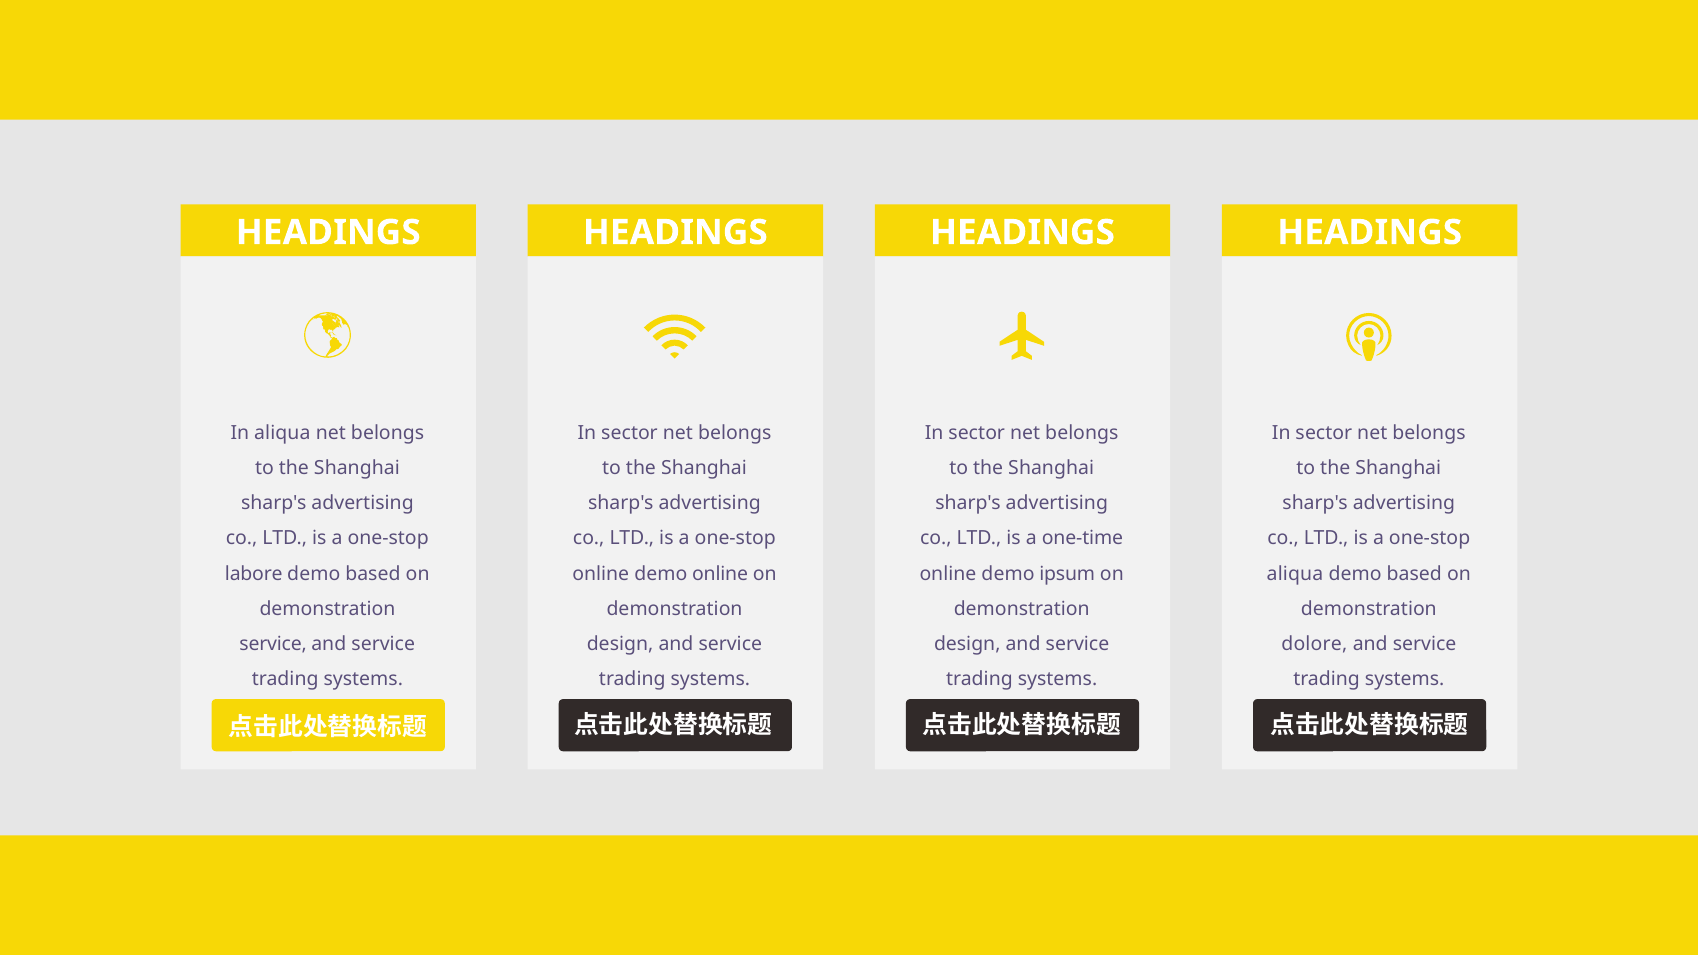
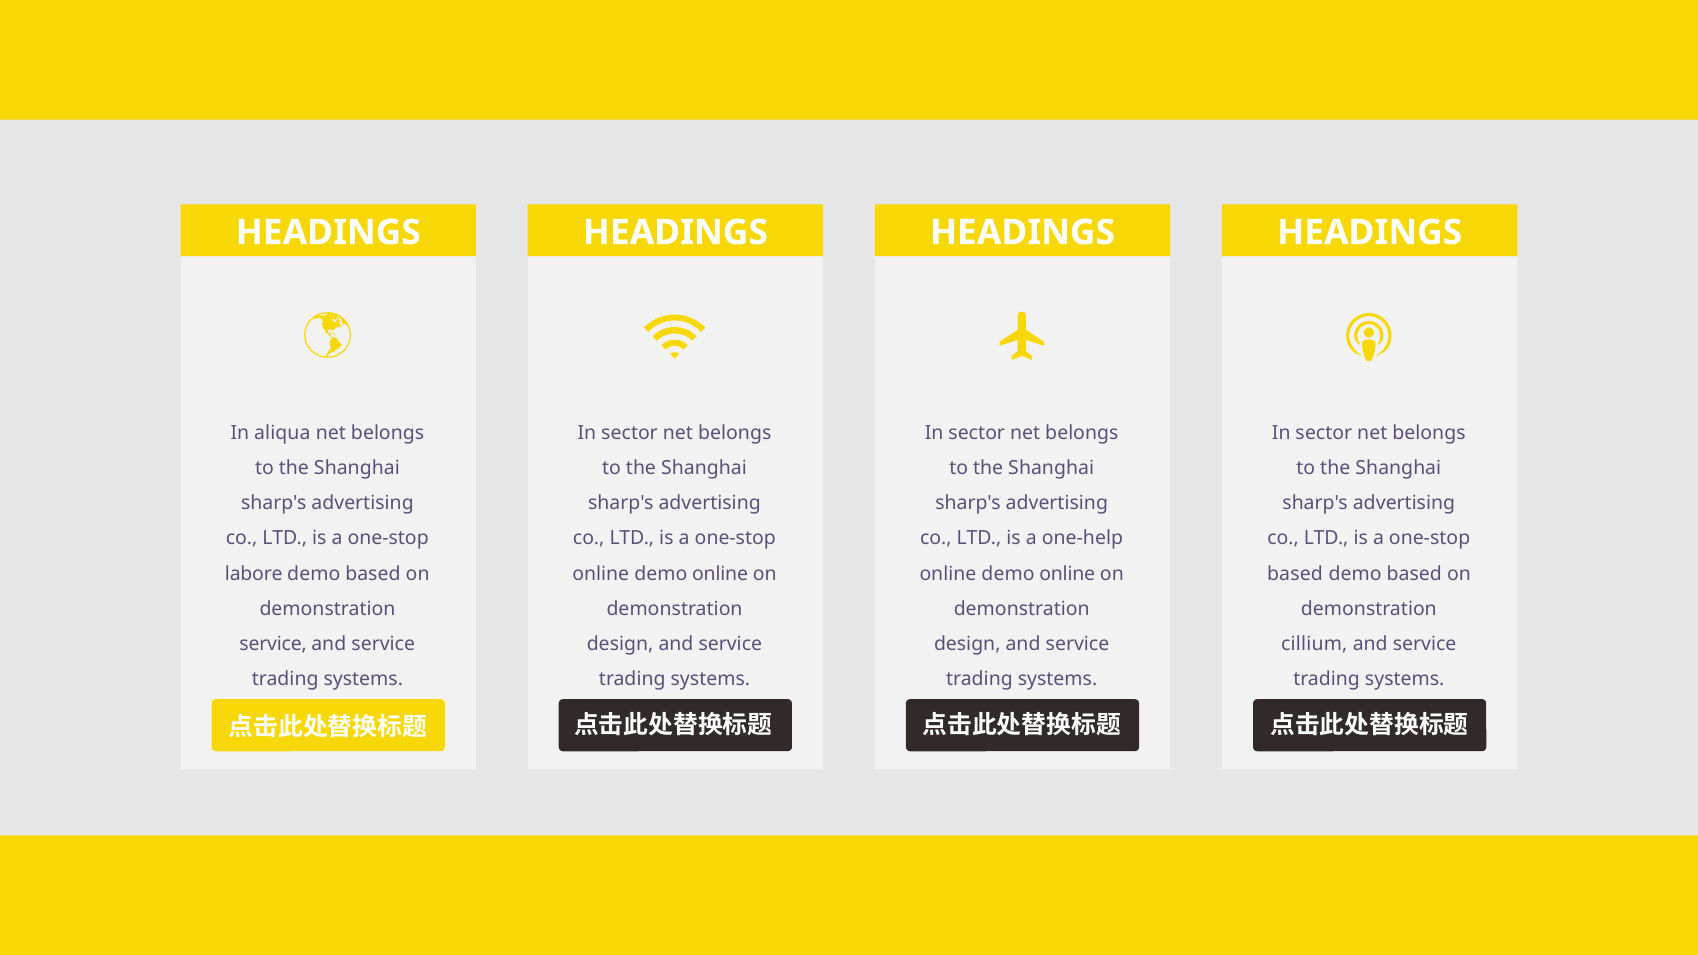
one-time: one-time -> one-help (1082, 539)
ipsum: ipsum -> online (1067, 574)
aliqua: aliqua -> based (1295, 574)
dolore: dolore -> cillium (1314, 644)
